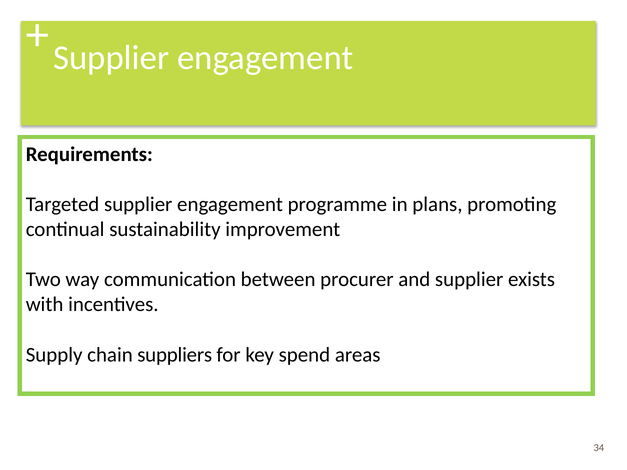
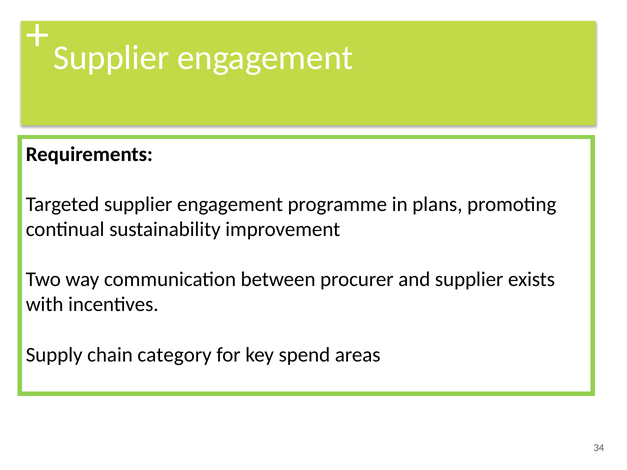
suppliers: suppliers -> category (175, 355)
